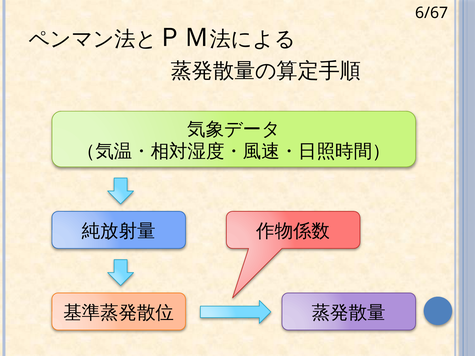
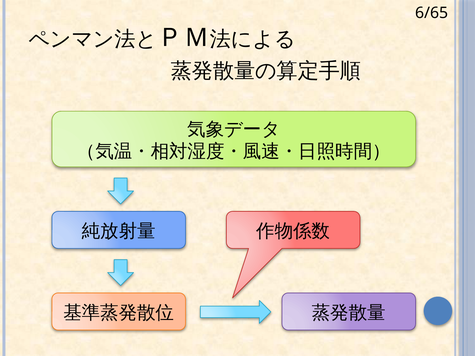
6/67: 6/67 -> 6/65 (432, 13)
